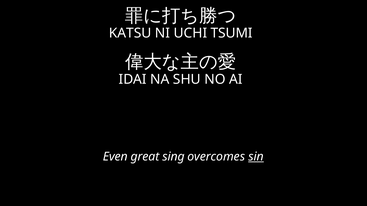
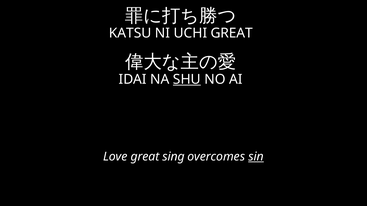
UCHI TSUMI: TSUMI -> GREAT (232, 33)
SHU underline: none -> present (187, 79)
Even: Even -> Love (115, 157)
